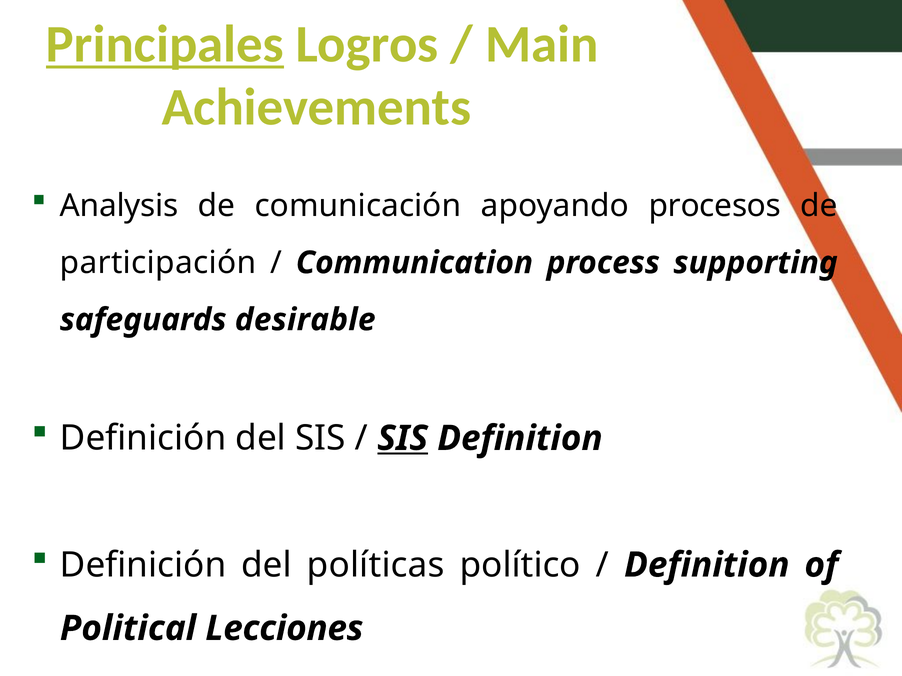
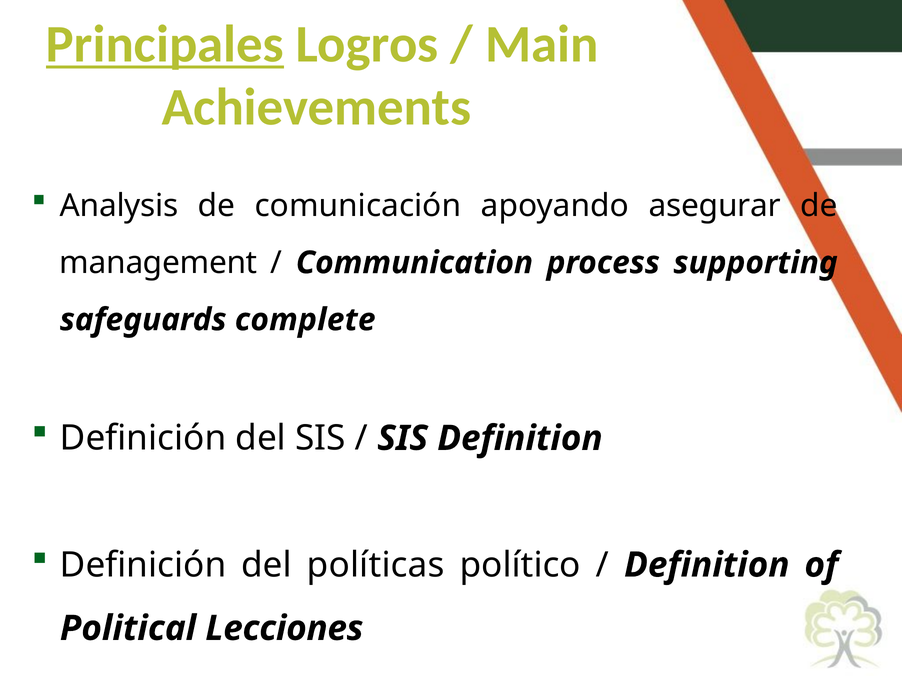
procesos: procesos -> asegurar (715, 206)
participación: participación -> management (158, 263)
desirable: desirable -> complete (305, 320)
SIS underline: present -> none (403, 439)
